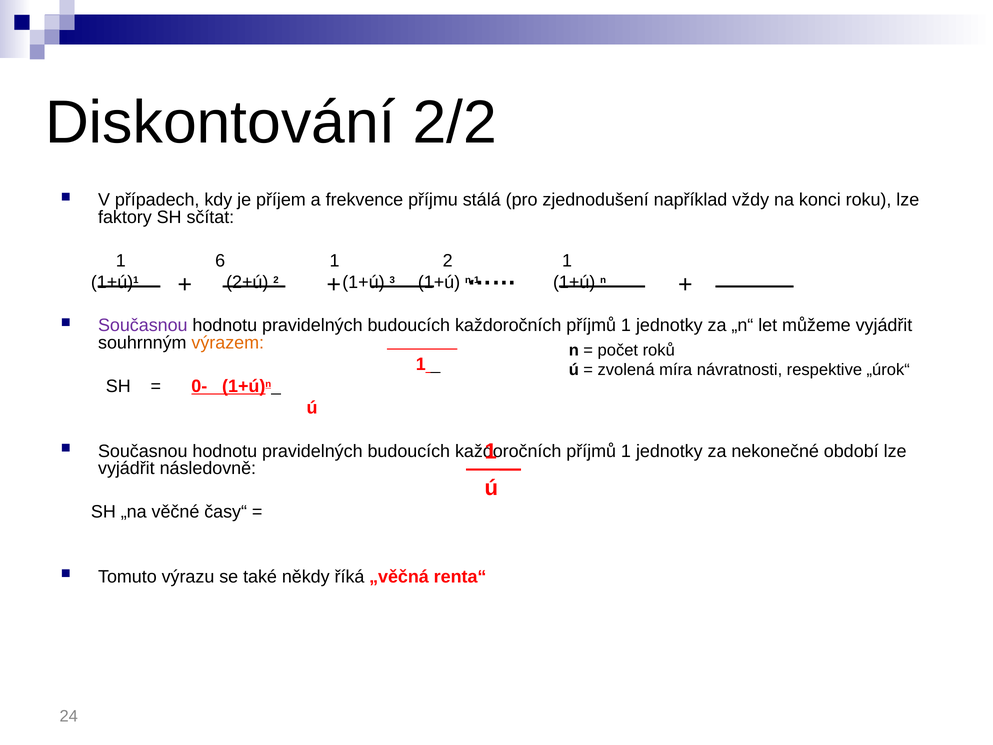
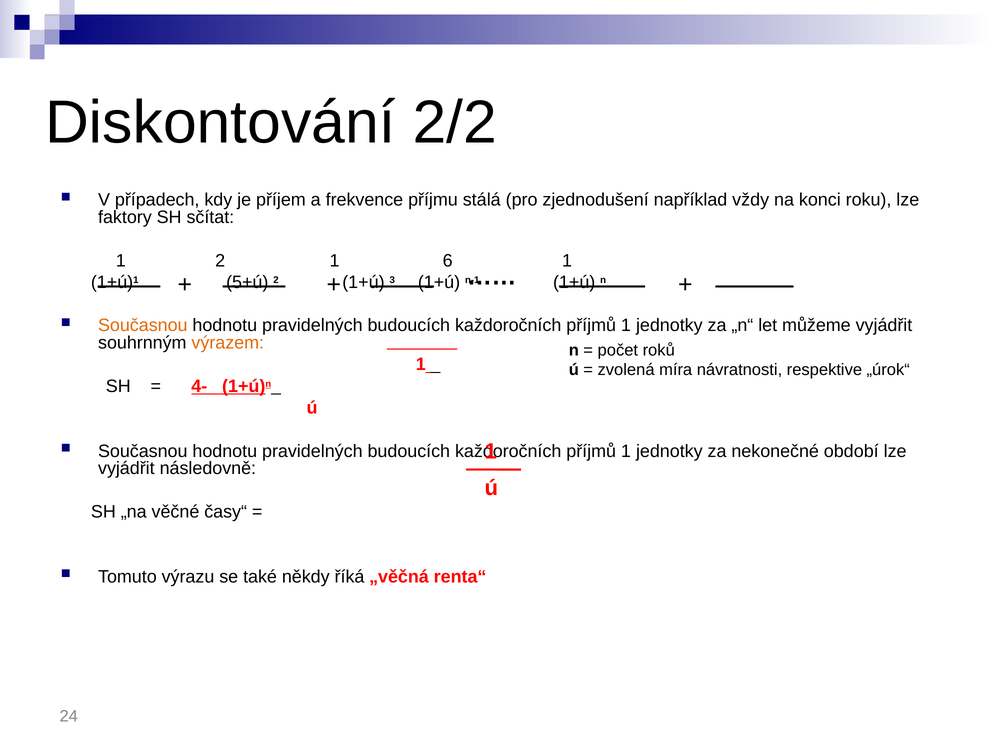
1 6: 6 -> 2 (220, 261)
1 2: 2 -> 6 (448, 261)
2+ú: 2+ú -> 5+ú (247, 282)
Současnou colour: purple -> orange (143, 325)
0-: 0- -> 4- (199, 386)
